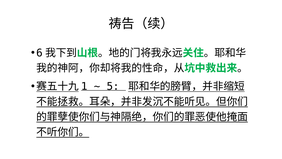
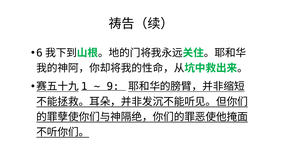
5: 5 -> 9 (113, 86)
